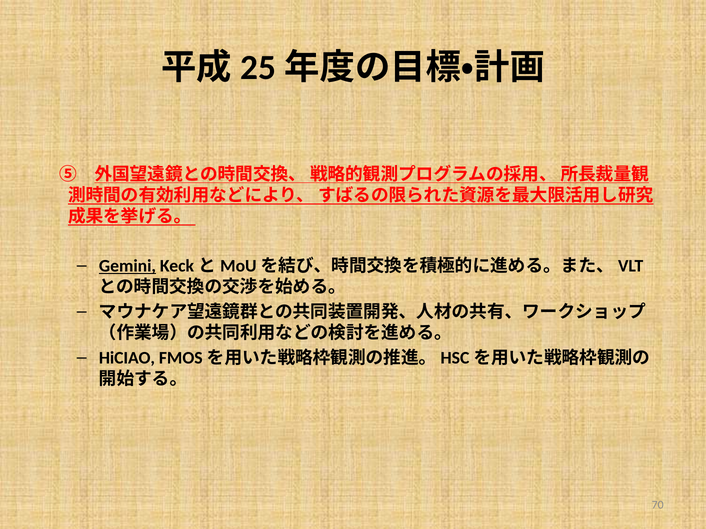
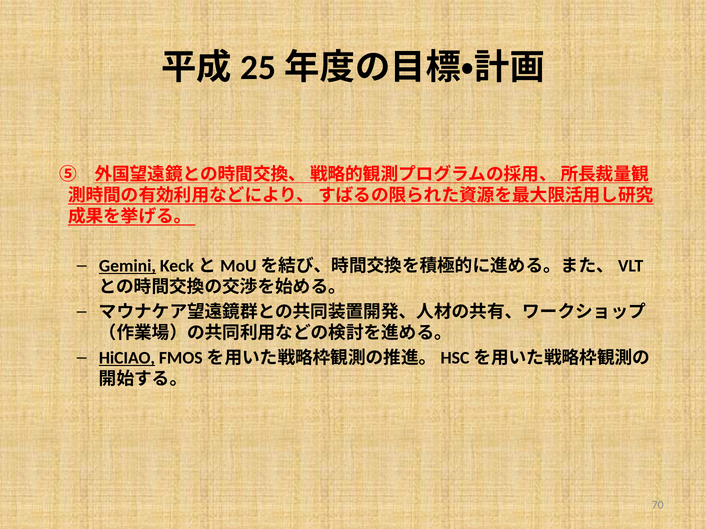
HiCIAO underline: none -> present (127, 358)
